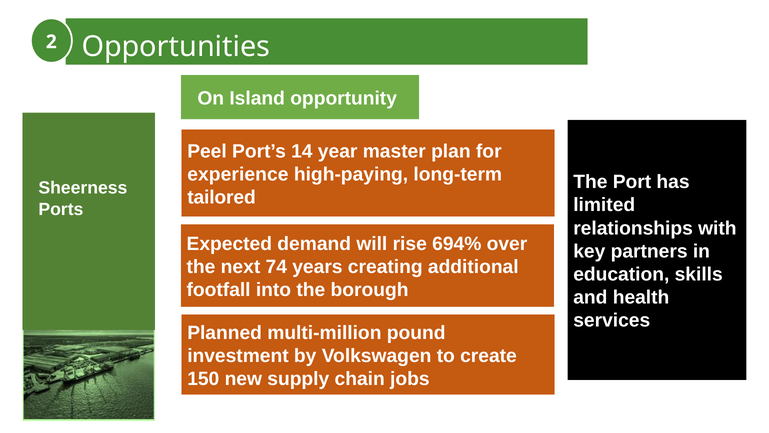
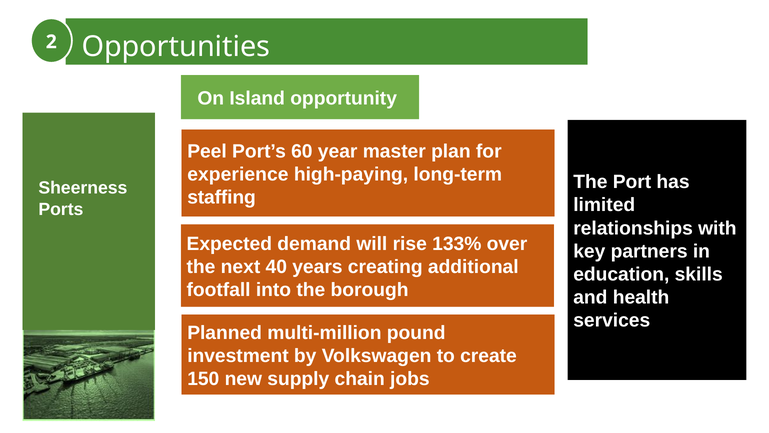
14: 14 -> 60 (302, 151)
tailored: tailored -> staffing (222, 197)
694%: 694% -> 133% (457, 244)
74: 74 -> 40 (276, 267)
